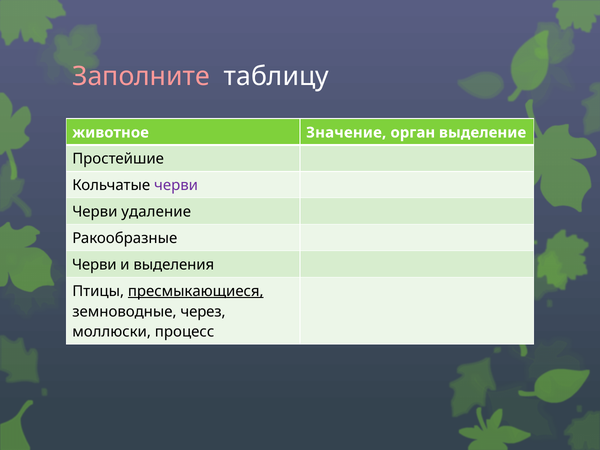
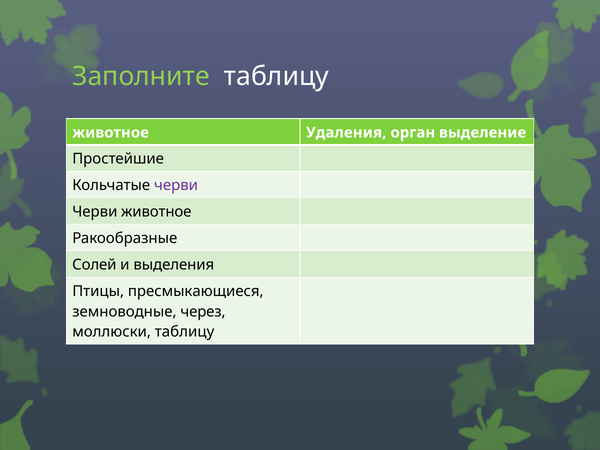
Заполните colour: pink -> light green (141, 77)
Значение: Значение -> Удаления (346, 133)
Черви удаление: удаление -> животное (156, 212)
Черви: Черви -> Солей (94, 265)
пресмыкающиеся underline: present -> none (196, 291)
моллюски процесс: процесс -> таблицу (185, 332)
